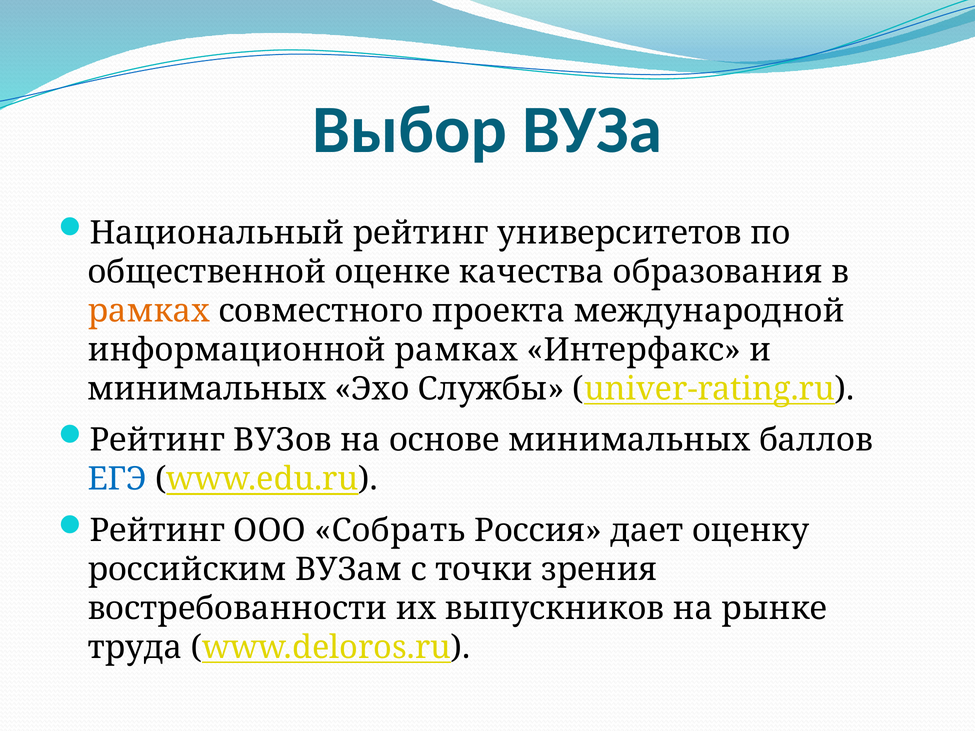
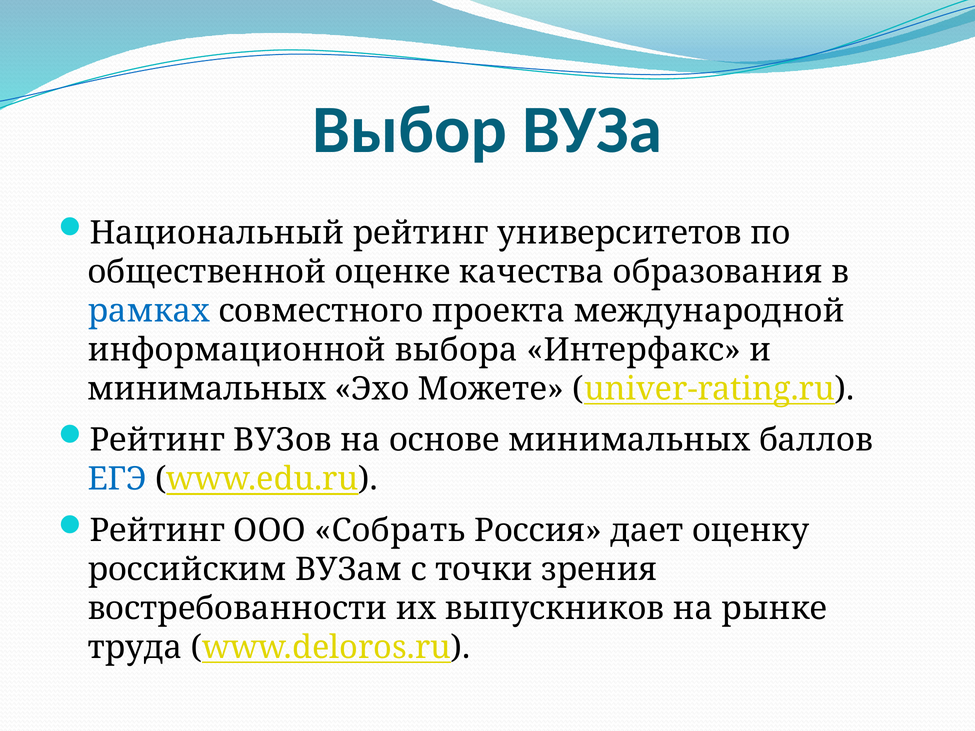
рамках colour: orange -> blue (149, 311)
информационной рамках: рамках -> выбора (456, 350)
Службы: Службы -> Можете (491, 389)
